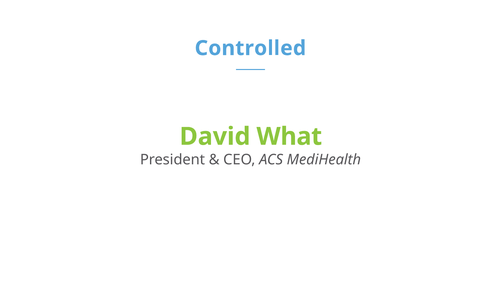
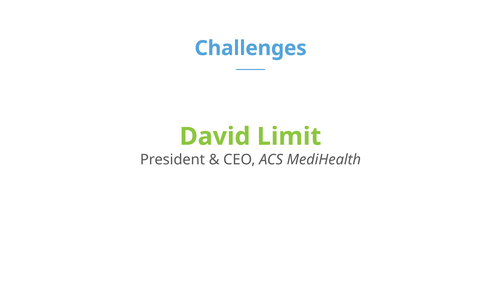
Controlled: Controlled -> Challenges (251, 48)
What: What -> Limit (289, 136)
